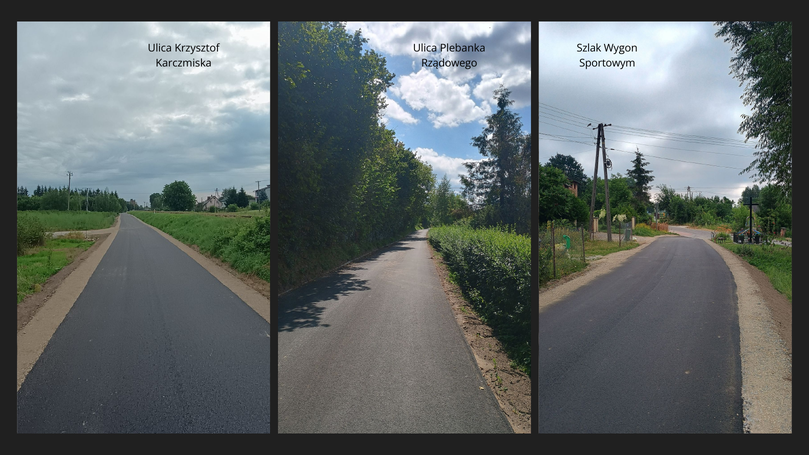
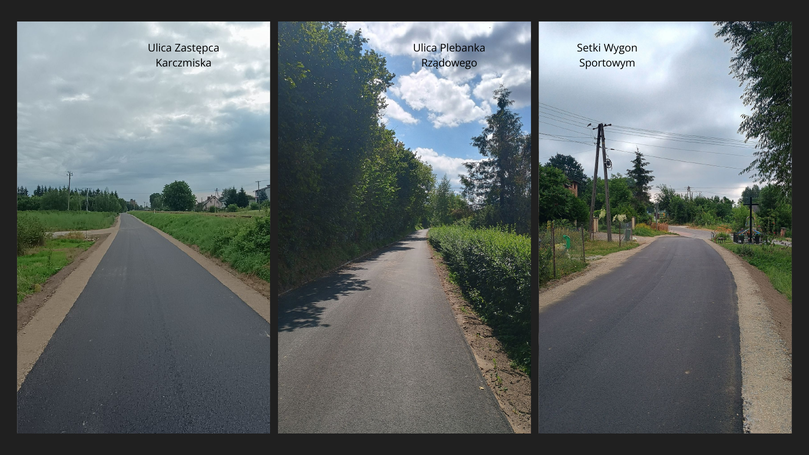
Krzysztof: Krzysztof -> Zastępca (197, 48)
Szlak: Szlak -> Setki (589, 48)
